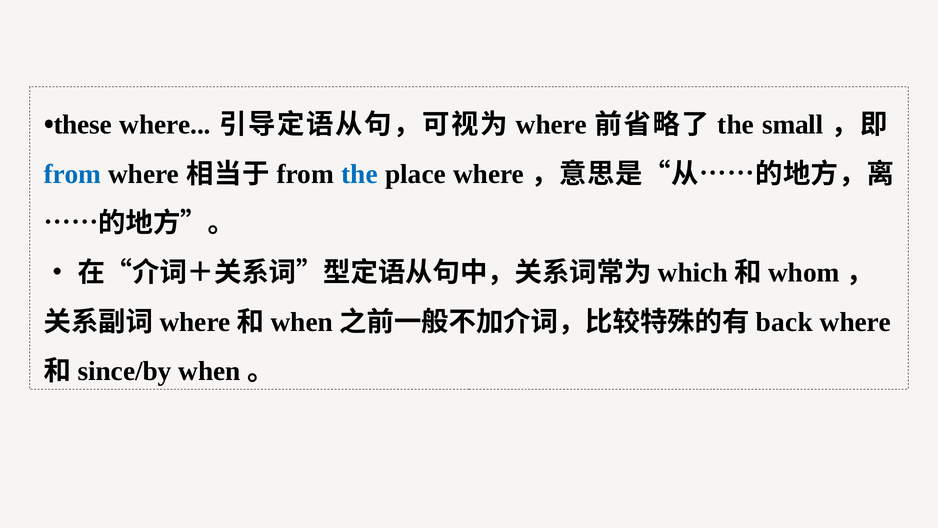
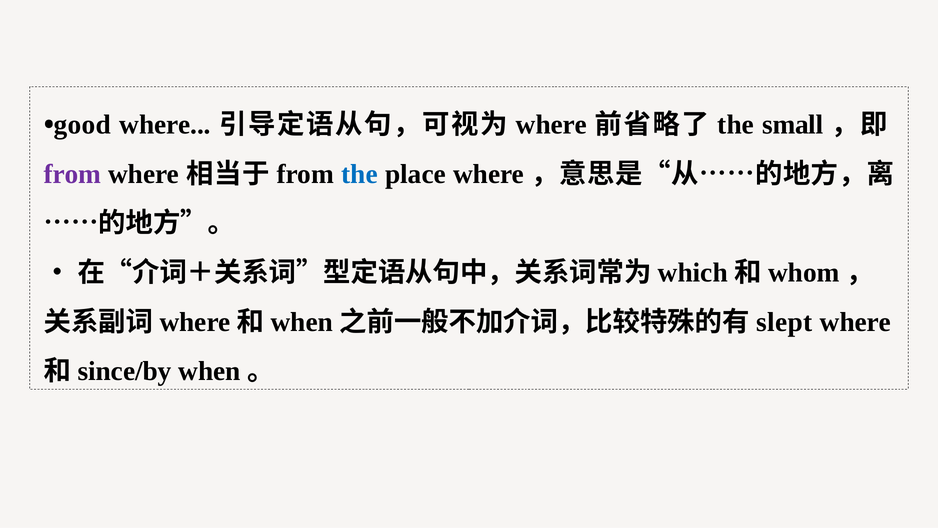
these: these -> good (82, 125)
from colour: blue -> purple (72, 174)
back: back -> slept (784, 322)
